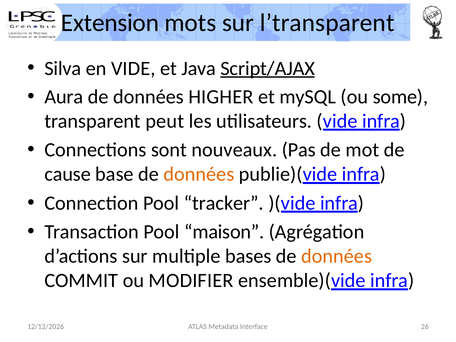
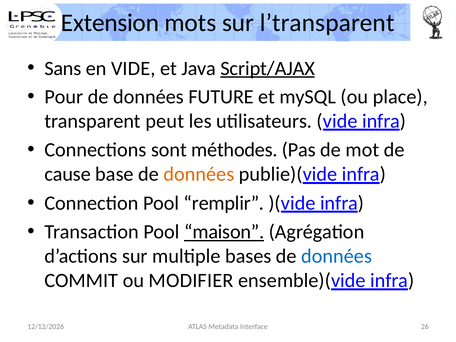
Silva: Silva -> Sans (63, 68)
Aura: Aura -> Pour (64, 97)
HIGHER: HIGHER -> FUTURE (221, 97)
some: some -> place (400, 97)
nouveaux: nouveaux -> méthodes (234, 150)
tracker: tracker -> remplir (224, 203)
maison underline: none -> present (224, 232)
données colour: orange -> blue (337, 256)
